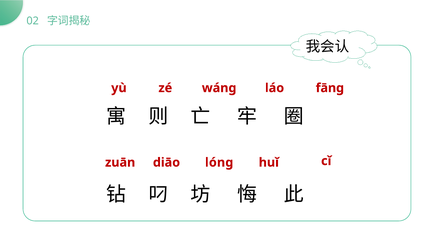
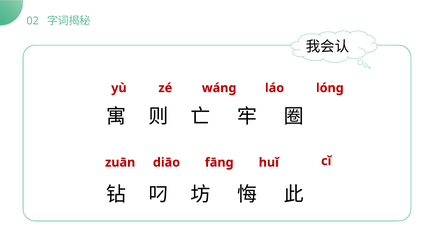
fāng: fāng -> lóng (330, 88)
lóng: lóng -> fāng (219, 163)
